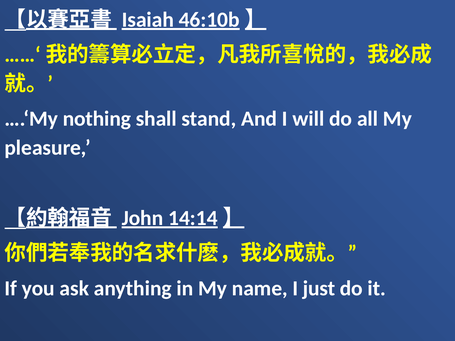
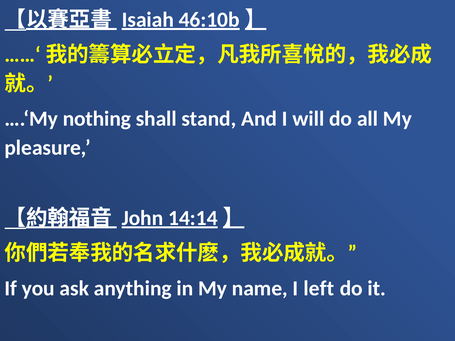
just: just -> left (319, 289)
